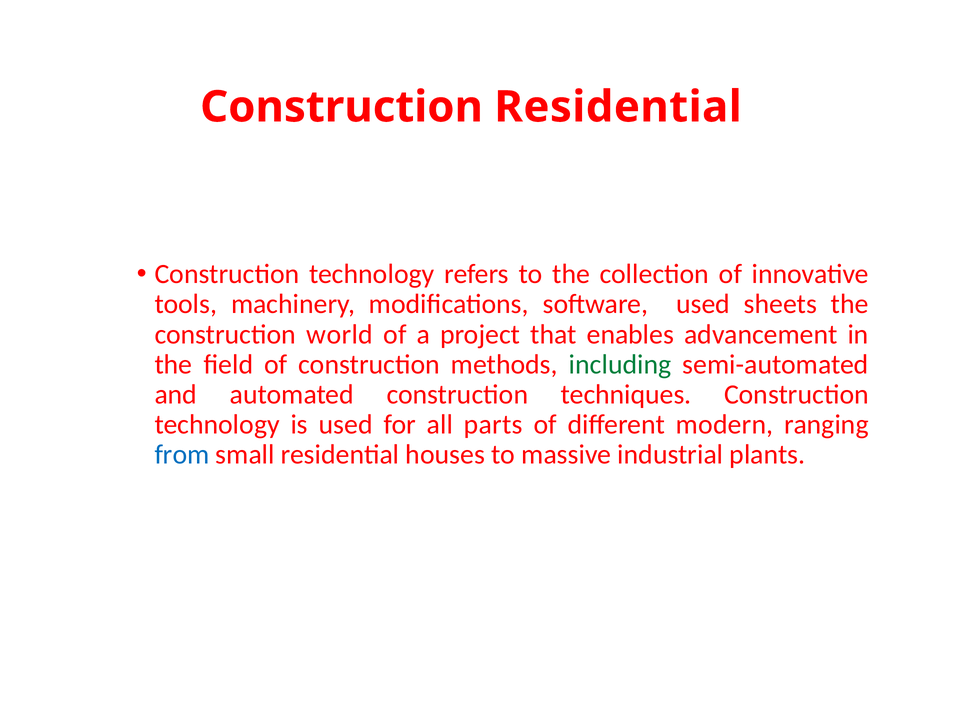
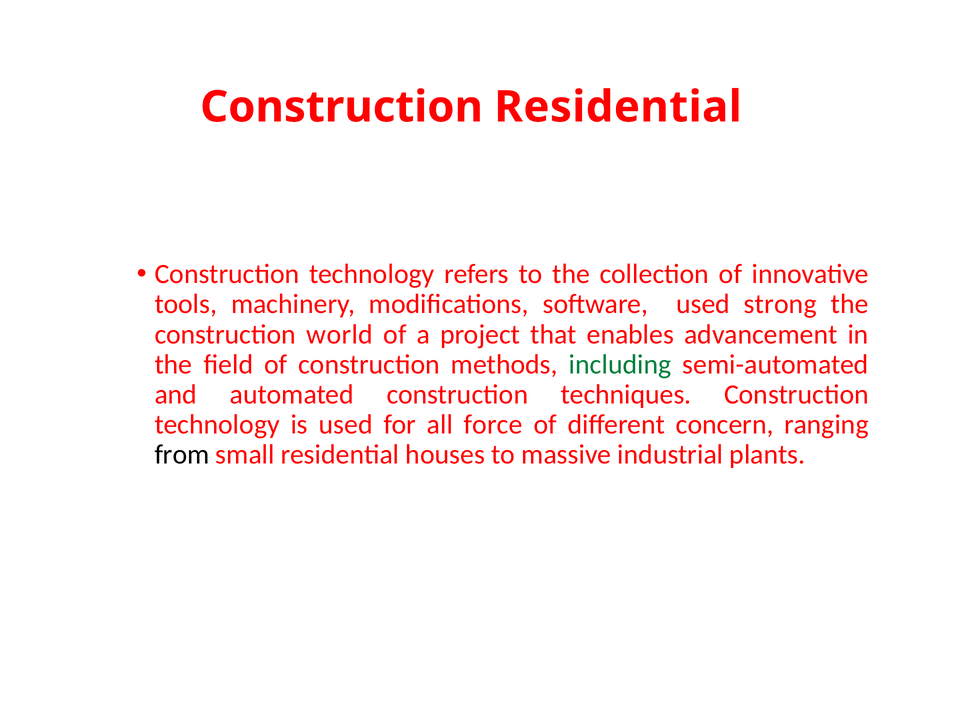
sheets: sheets -> strong (780, 304)
parts: parts -> force (493, 424)
modern: modern -> concern (725, 424)
from colour: blue -> black (182, 454)
